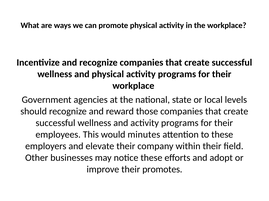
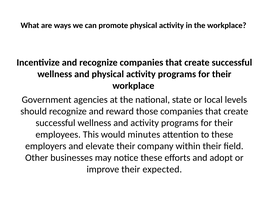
promotes: promotes -> expected (162, 170)
